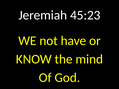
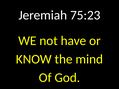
45:23: 45:23 -> 75:23 (85, 15)
